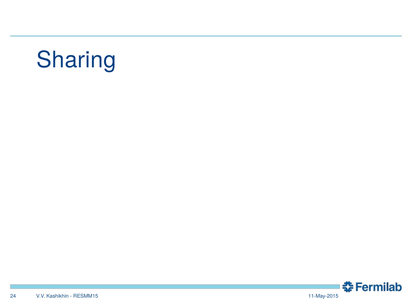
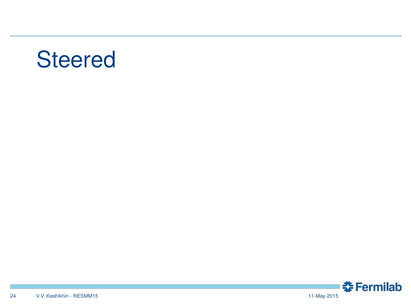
Sharing: Sharing -> Steered (76, 60)
